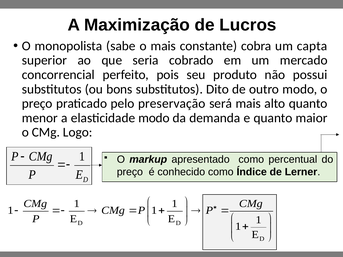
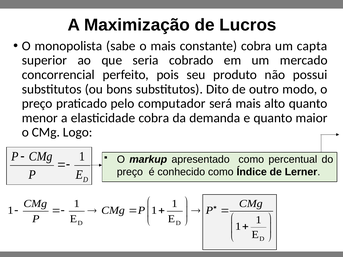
preservação: preservação -> computador (172, 104)
elasticidade modo: modo -> cobra (154, 118)
